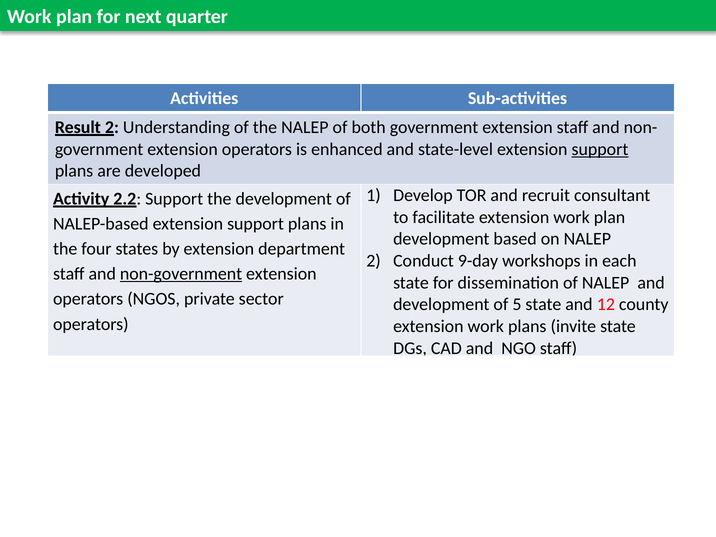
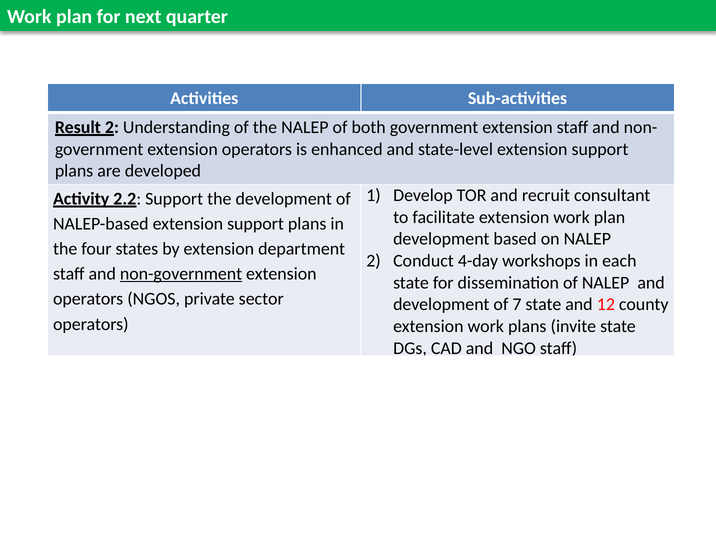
support underline: present -> none (600, 149)
9-day: 9-day -> 4-day (478, 261)
5: 5 -> 7 (517, 305)
